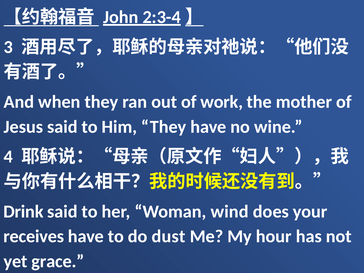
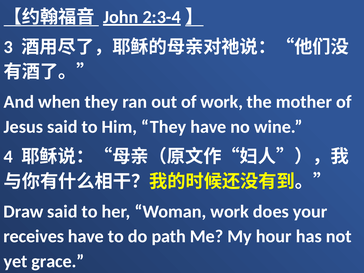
Drink: Drink -> Draw (23, 212)
Woman wind: wind -> work (230, 212)
dust: dust -> path (169, 236)
